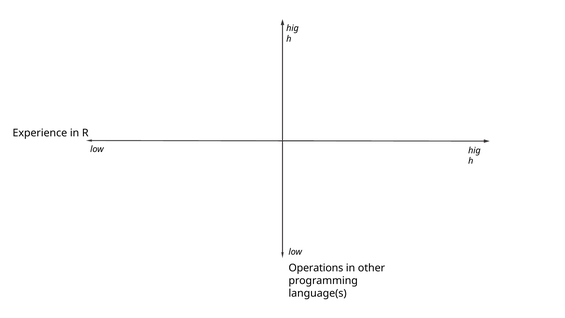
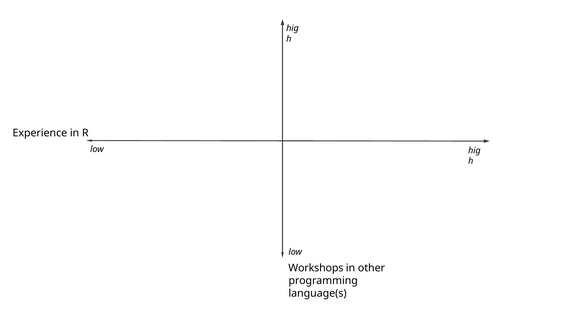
Operations: Operations -> Workshops (316, 268)
